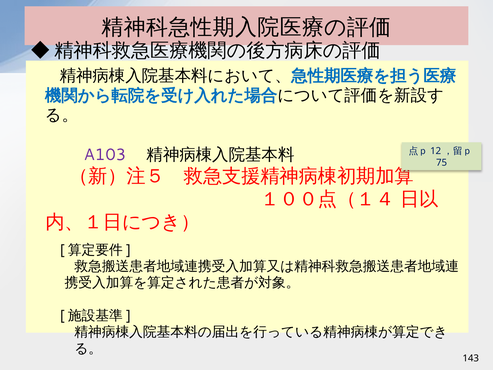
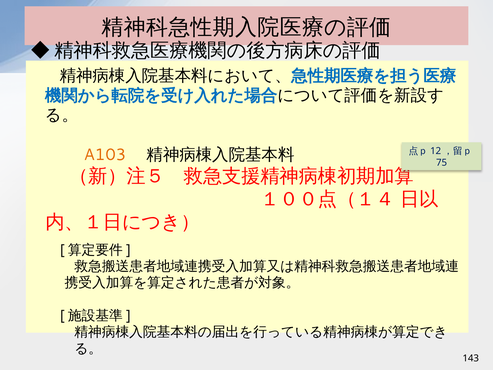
A103 colour: purple -> orange (105, 154)
